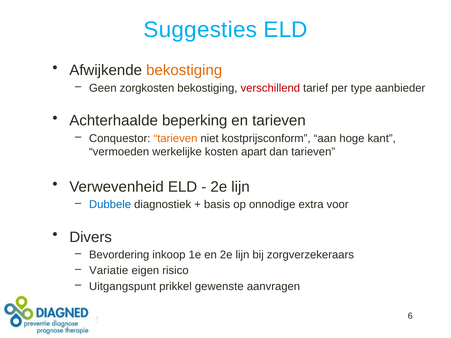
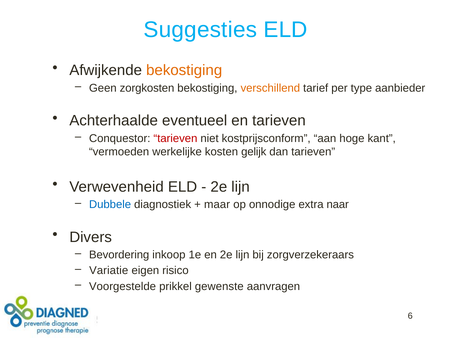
verschillend colour: red -> orange (270, 88)
beperking: beperking -> eventueel (195, 121)
tarieven colour: orange -> red (175, 139)
apart: apart -> gelijk (254, 152)
basis: basis -> maar (217, 205)
voor: voor -> naar (338, 205)
Uitgangspunt: Uitgangspunt -> Voorgestelde (123, 287)
